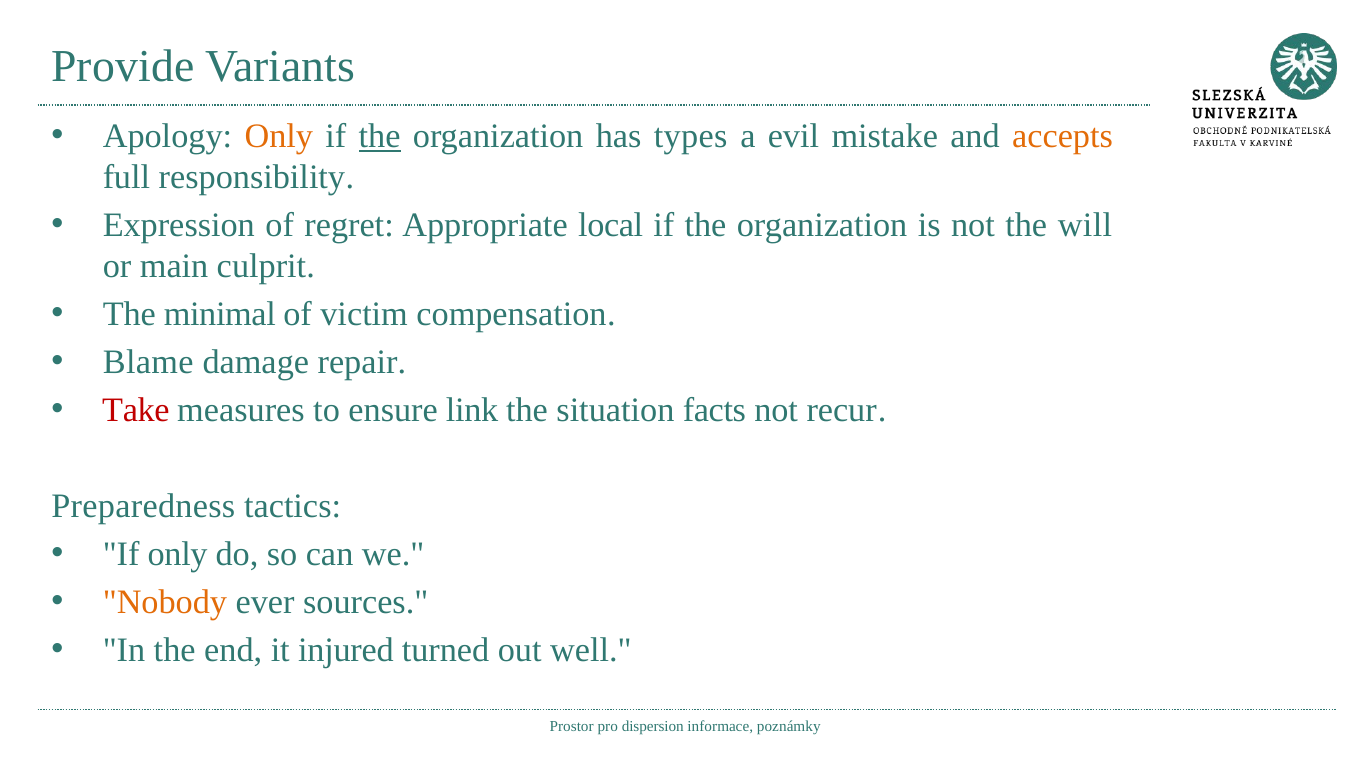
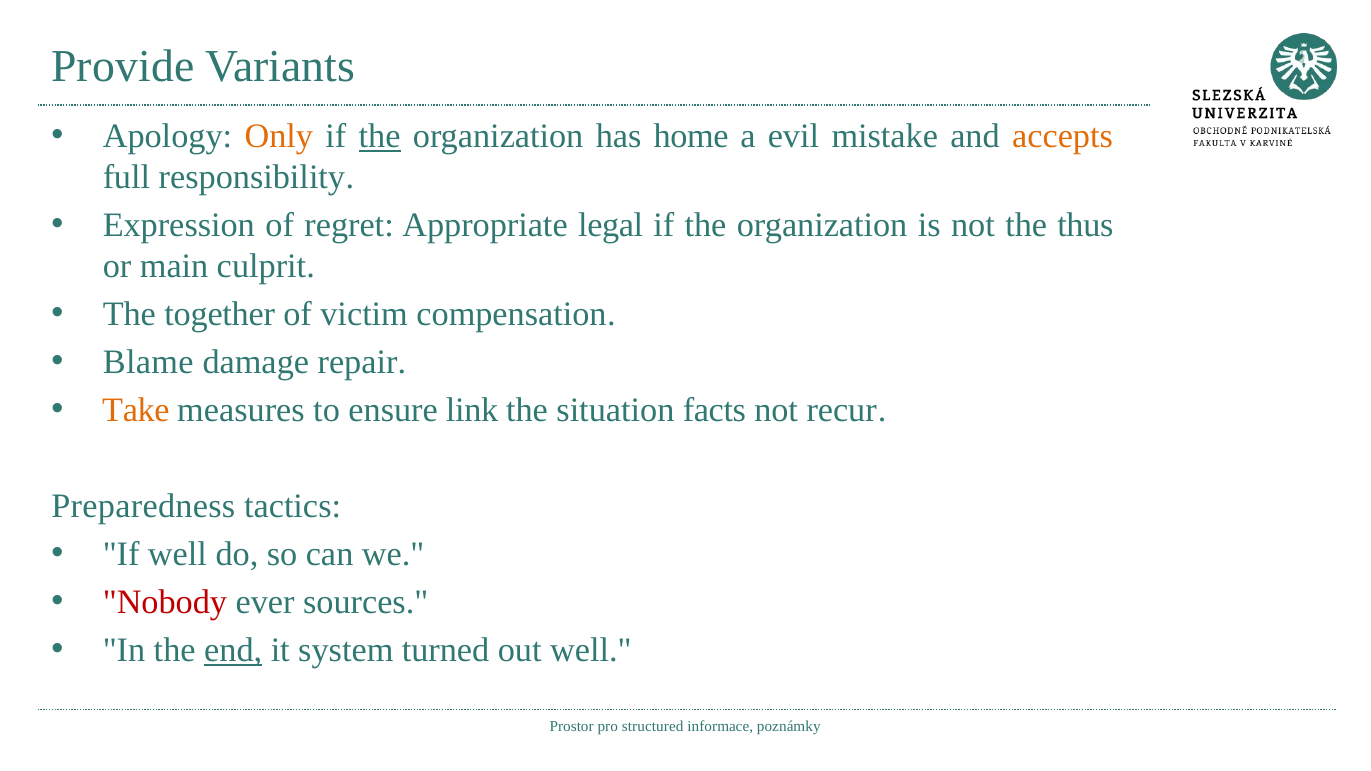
types: types -> home (691, 136)
local: local -> legal (611, 225)
will: will -> thus (1085, 225)
minimal: minimal -> together (220, 315)
Take colour: red -> orange (136, 411)
If only: only -> well (177, 554)
Nobody colour: orange -> red (165, 602)
end underline: none -> present (233, 650)
injured: injured -> system (346, 650)
dispersion: dispersion -> structured (653, 727)
